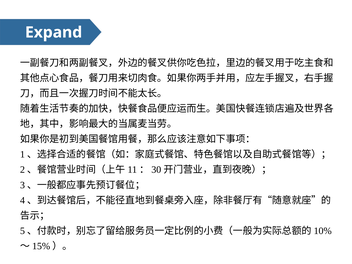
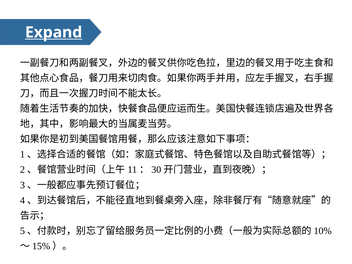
Expand underline: none -> present (54, 32)
